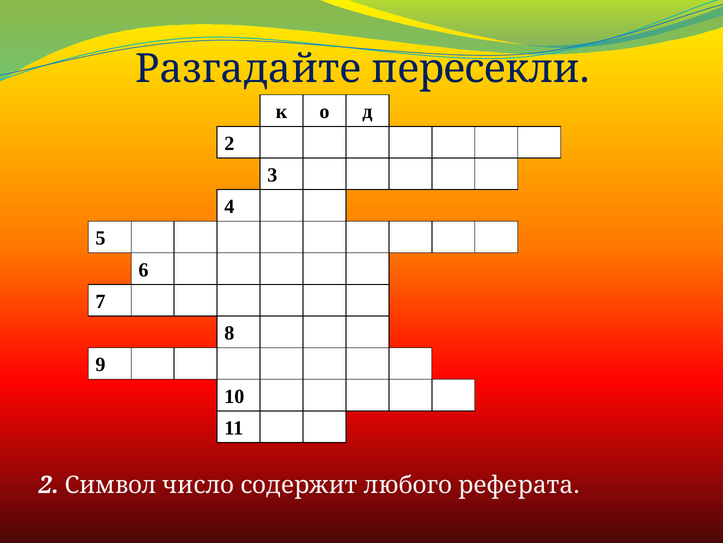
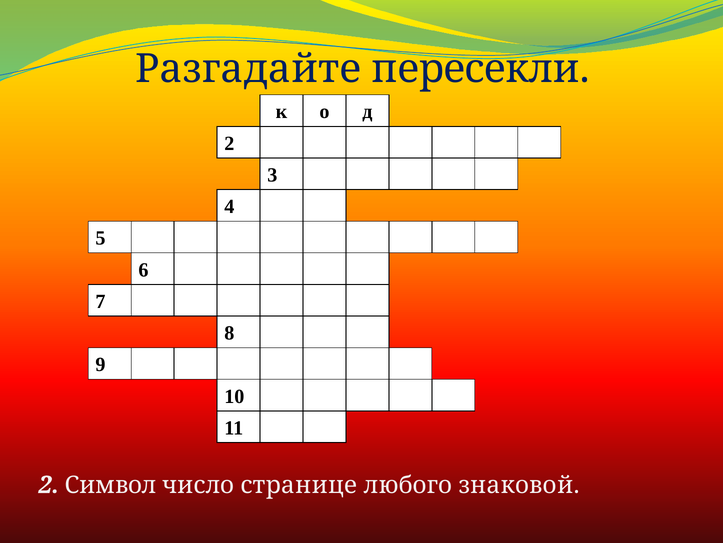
содержит: содержит -> странице (299, 484)
реферата: реферата -> знаковой (519, 484)
